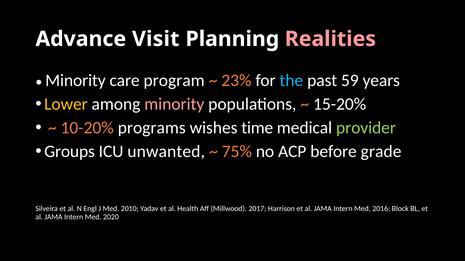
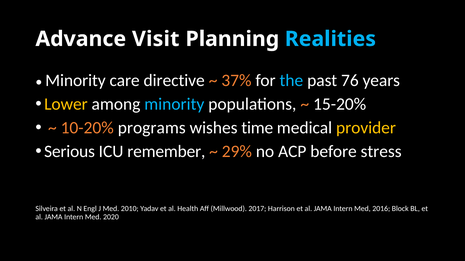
Realities colour: pink -> light blue (330, 39)
program: program -> directive (174, 81)
23%: 23% -> 37% (236, 81)
59: 59 -> 76 (350, 81)
minority colour: pink -> light blue (174, 104)
provider colour: light green -> yellow (366, 128)
Groups: Groups -> Serious (70, 152)
unwanted: unwanted -> remember (166, 152)
75%: 75% -> 29% (237, 152)
grade: grade -> stress (381, 152)
